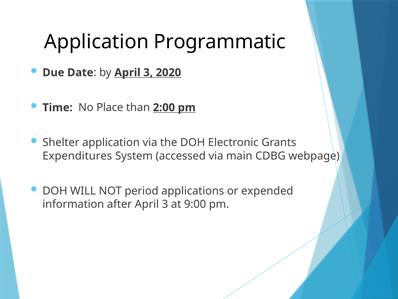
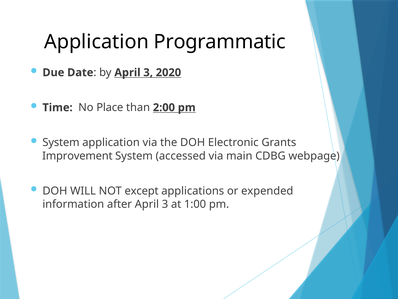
Shelter: Shelter -> System (61, 142)
Expenditures: Expenditures -> Improvement (77, 156)
period: period -> except (142, 191)
9:00: 9:00 -> 1:00 (195, 204)
